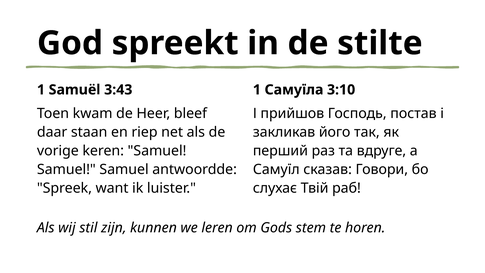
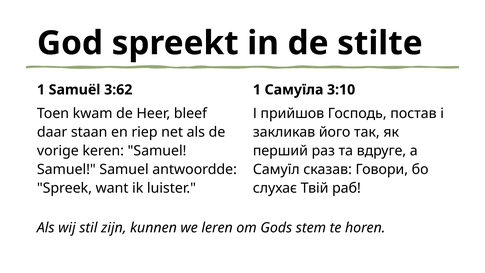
3:43: 3:43 -> 3:62 (118, 90)
